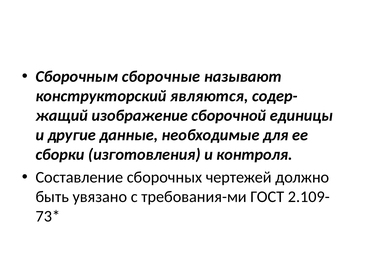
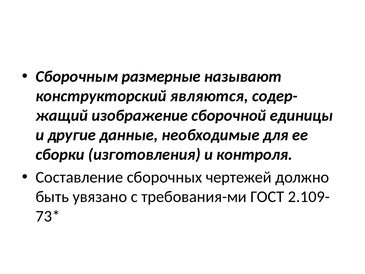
сборочные: сборочные -> размерные (161, 77)
